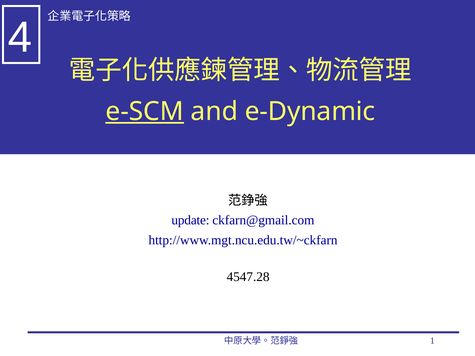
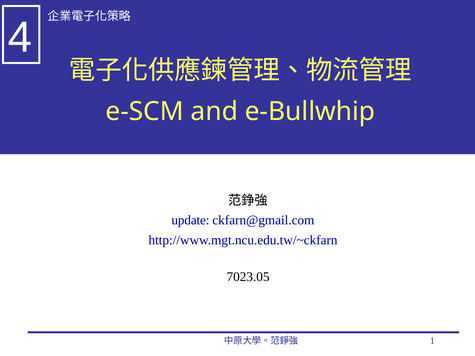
e-SCM underline: present -> none (145, 112)
e-Dynamic: e-Dynamic -> e-Bullwhip (310, 112)
4547.28: 4547.28 -> 7023.05 (248, 277)
